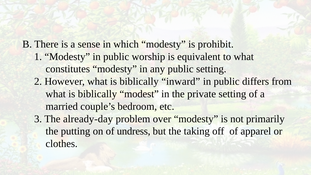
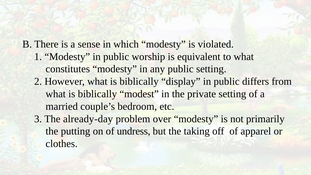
prohibit: prohibit -> violated (216, 44)
inward: inward -> display (181, 81)
